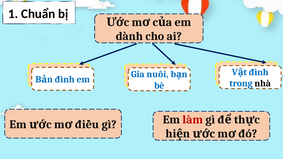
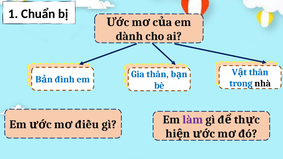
đình: đình -> thân (259, 72)
Gia nuôi: nuôi -> thân (158, 74)
làm colour: red -> purple (193, 120)
